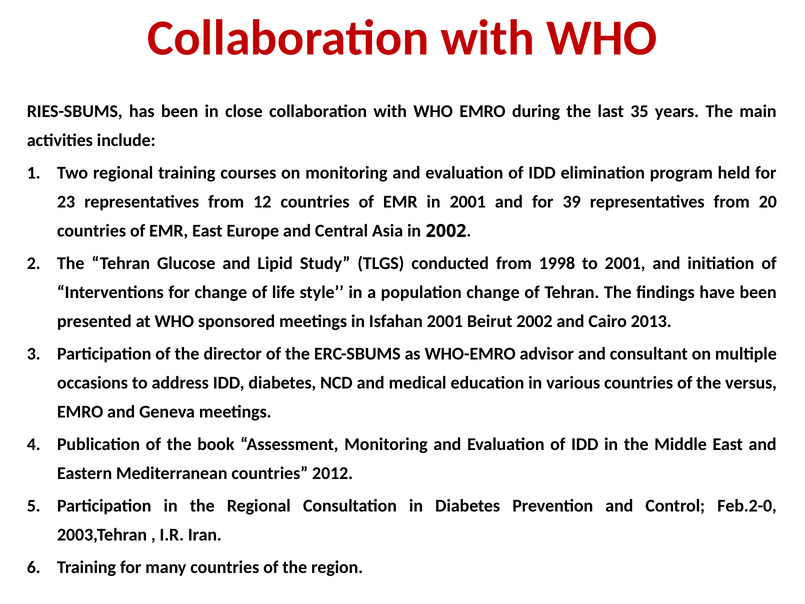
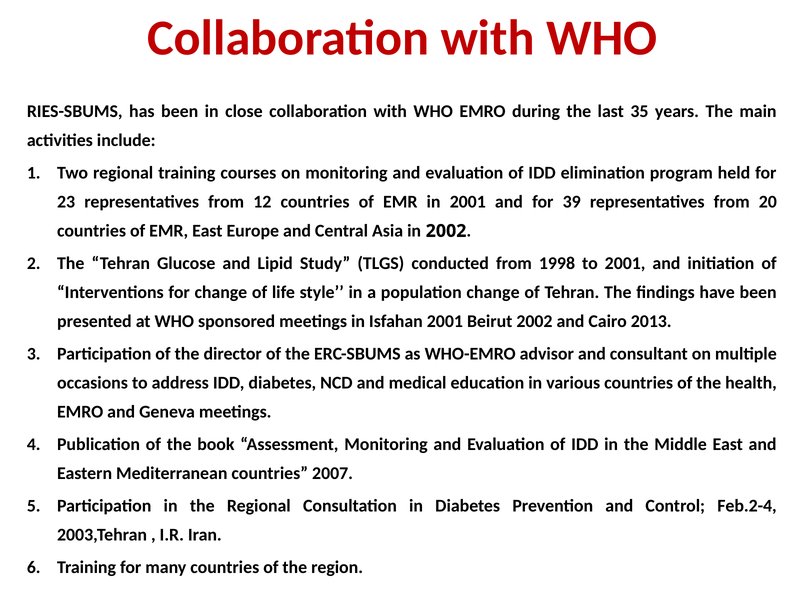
versus: versus -> health (751, 383)
2012: 2012 -> 2007 (333, 473)
Feb.2-0: Feb.2-0 -> Feb.2-4 (747, 506)
